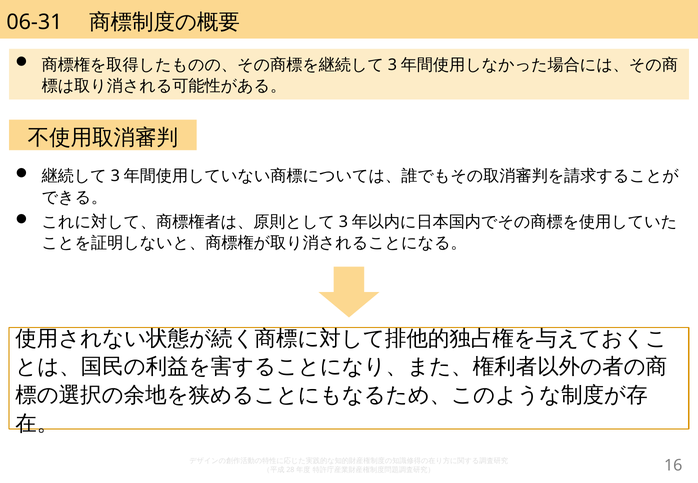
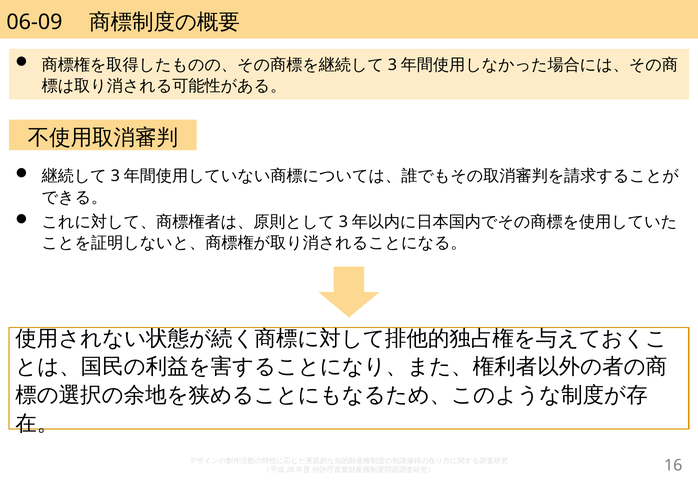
06-31: 06-31 -> 06-09 (34, 22)
